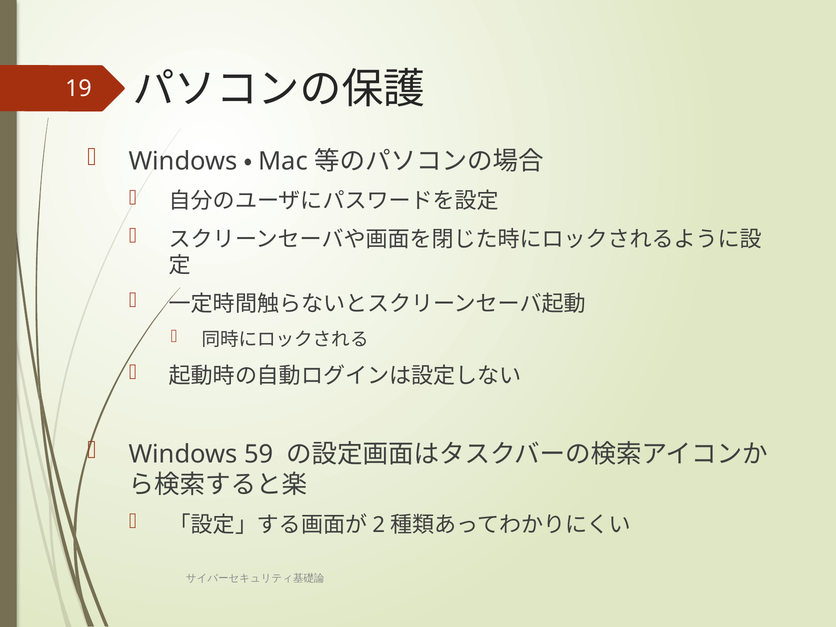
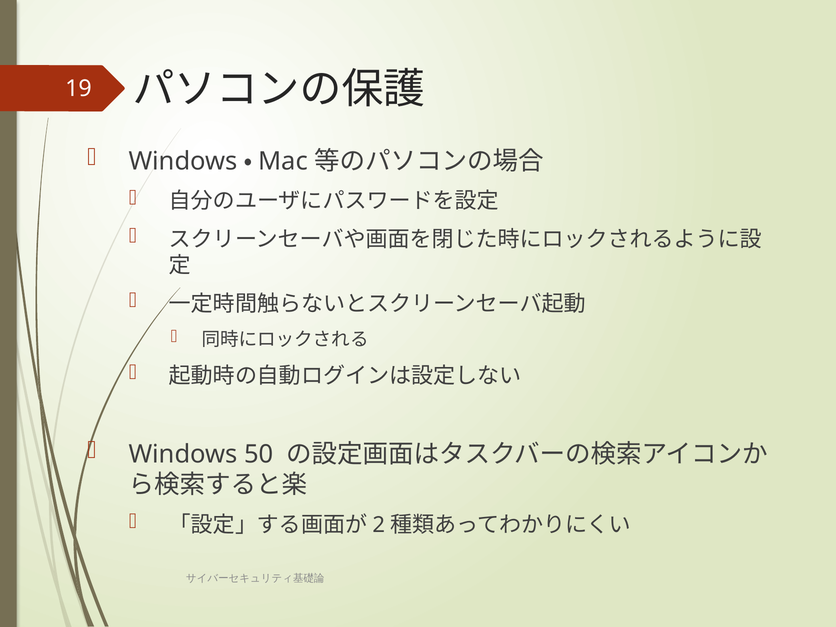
59: 59 -> 50 (259, 454)
